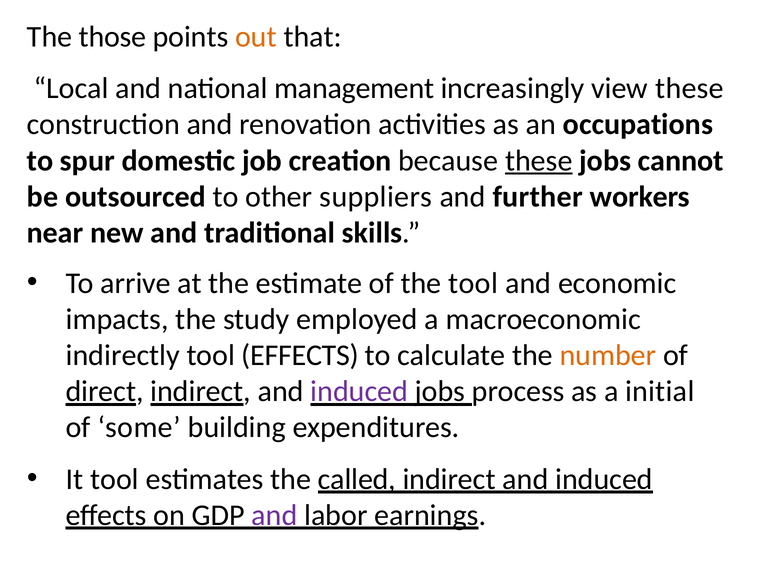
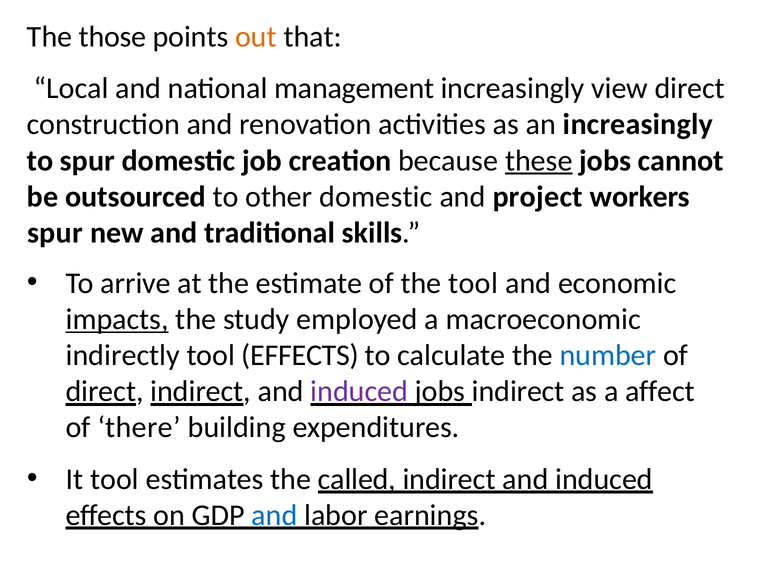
view these: these -> direct (690, 88)
an occupations: occupations -> increasingly (638, 125)
other suppliers: suppliers -> domestic (376, 197)
further: further -> project (538, 197)
near: near -> spur (55, 233)
impacts underline: none -> present (117, 320)
number colour: orange -> blue (608, 356)
jobs process: process -> indirect (518, 392)
initial: initial -> affect (660, 392)
some: some -> there (139, 428)
and colour: purple -> blue (274, 516)
